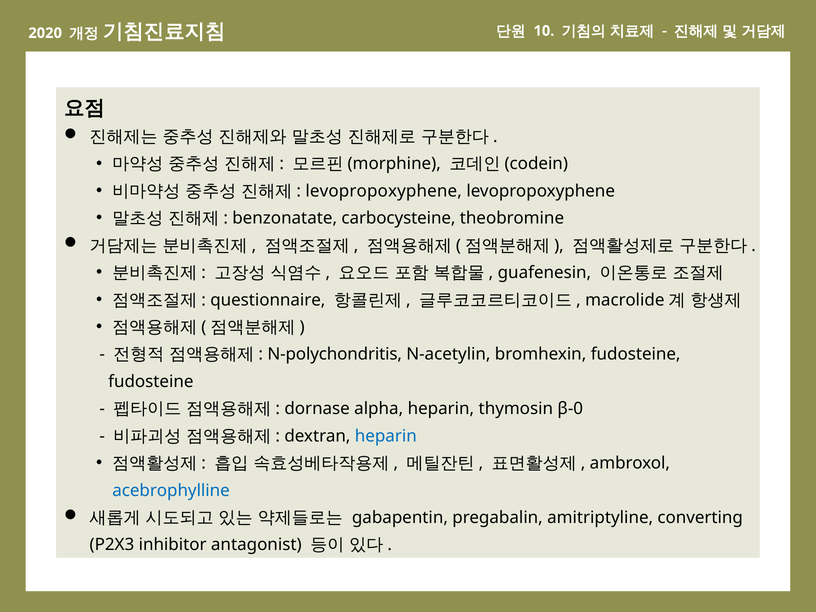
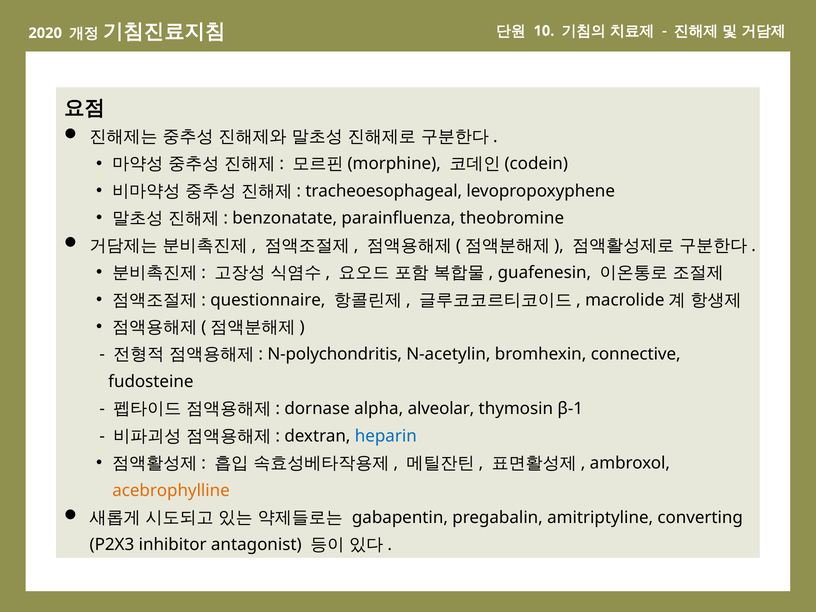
levopropoxyphene: levopropoxyphene -> tracheoesophageal (384, 191)
carbocysteine: carbocysteine -> parainfluenza (398, 218)
bromhexin fudosteine: fudosteine -> connective (636, 354)
alpha heparin: heparin -> alveolar (441, 409)
β-0: β-0 -> β-1 (570, 409)
acebrophylline colour: blue -> orange (171, 490)
